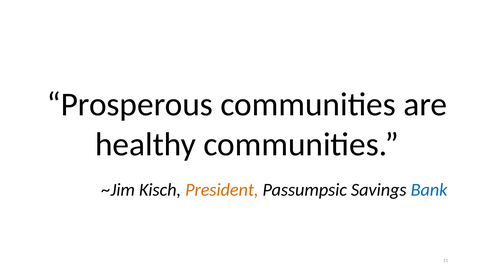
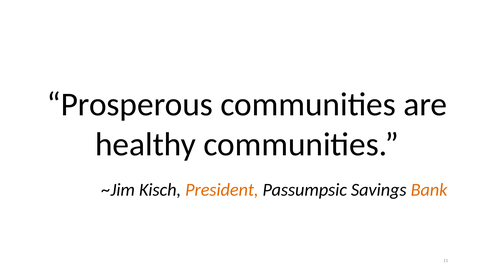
Bank colour: blue -> orange (429, 190)
